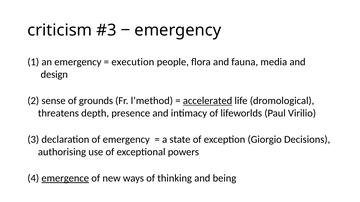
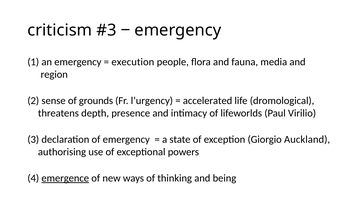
design: design -> region (54, 75)
l’method: l’method -> l’urgency (152, 101)
accelerated underline: present -> none (208, 101)
Decisions: Decisions -> Auckland (307, 140)
